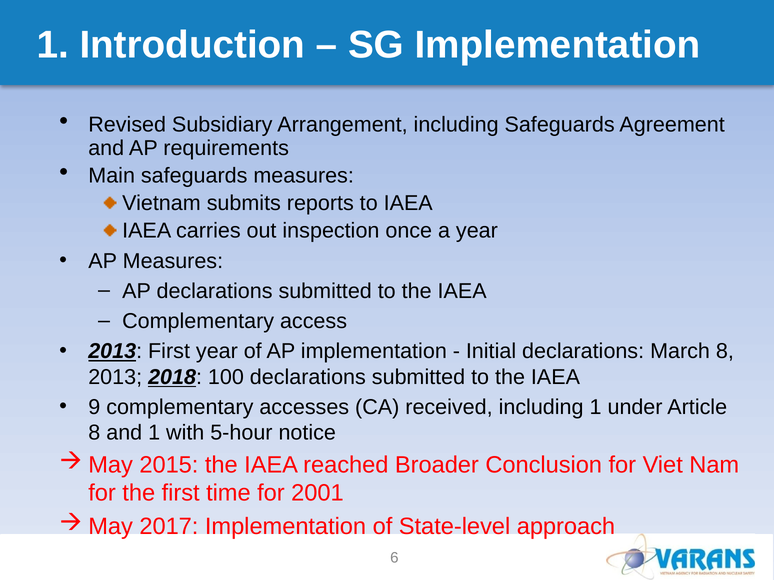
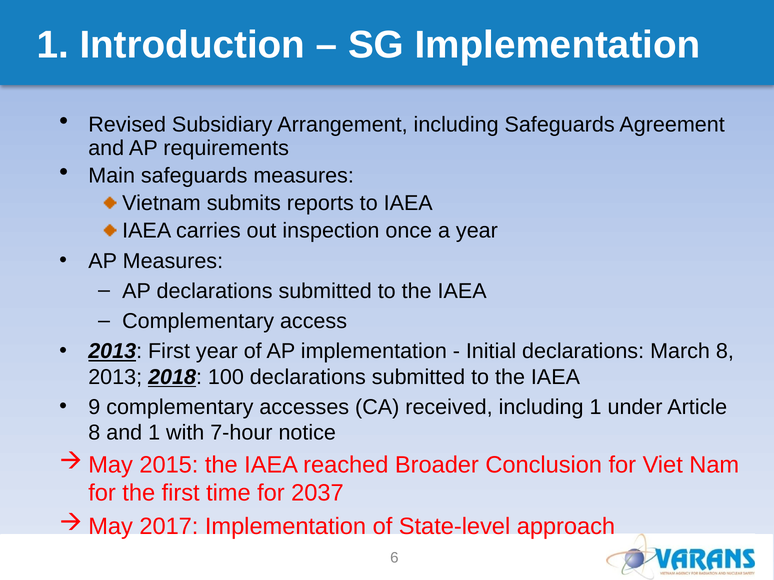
5-hour: 5-hour -> 7-hour (241, 433)
2001: 2001 -> 2037 (317, 494)
